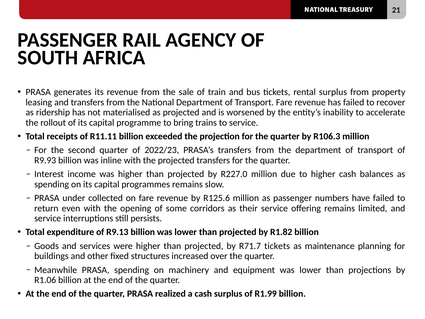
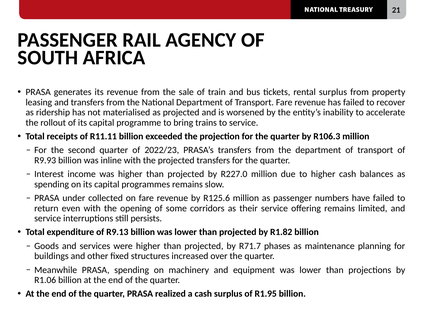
R71.7 tickets: tickets -> phases (277, 246)
R1.99: R1.99 -> R1.95 (266, 294)
